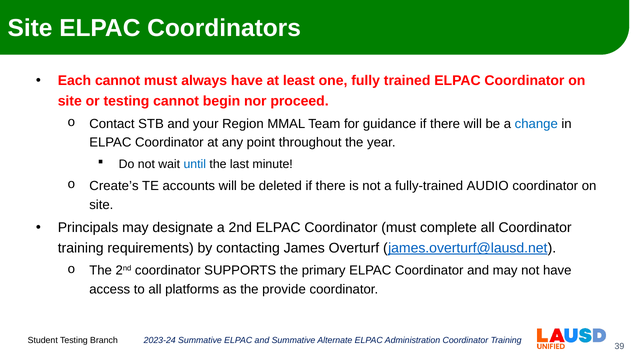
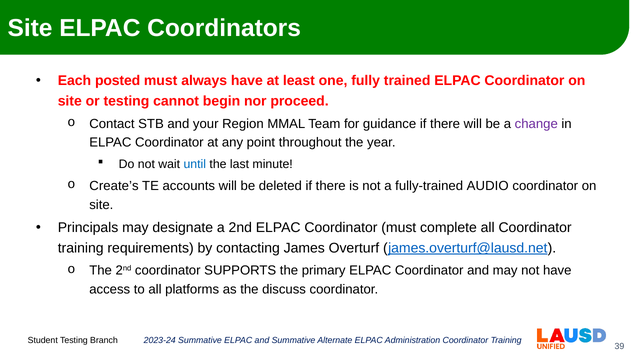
Each cannot: cannot -> posted (118, 81)
change colour: blue -> purple (536, 124)
provide: provide -> discuss (284, 289)
